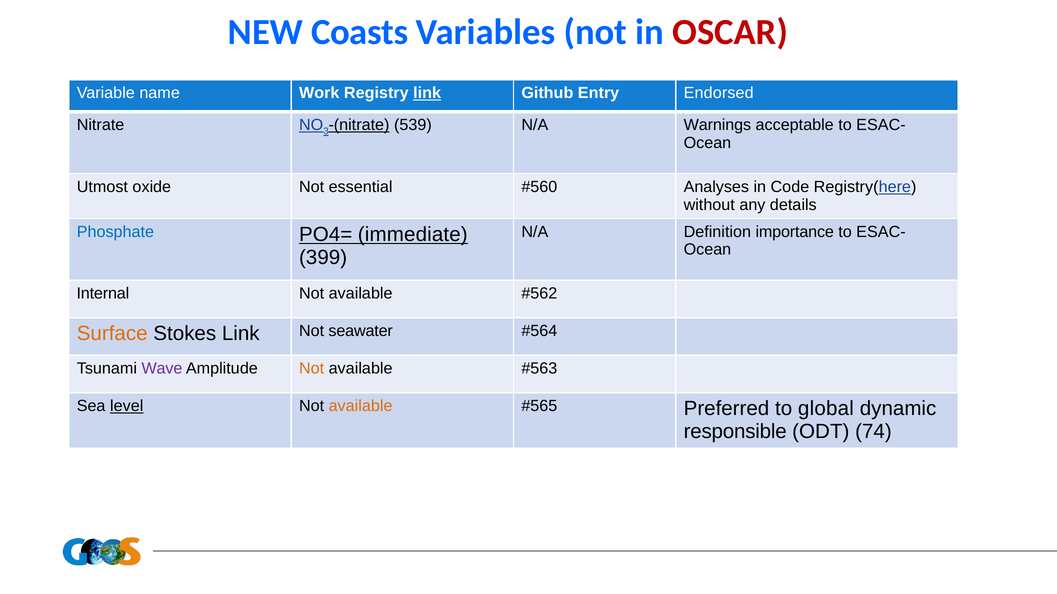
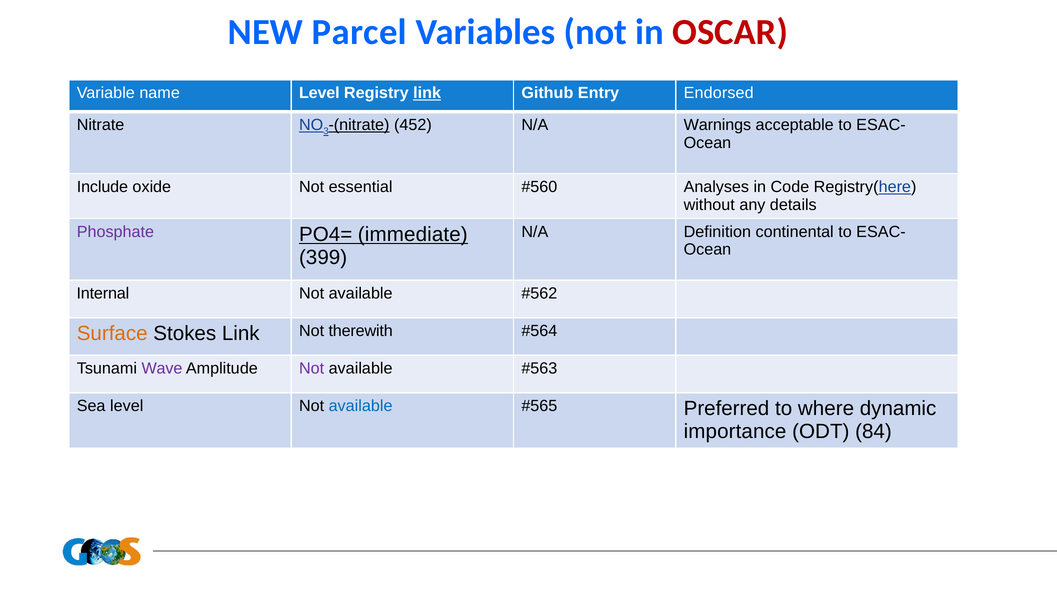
Coasts: Coasts -> Parcel (359, 32)
name Work: Work -> Level (319, 93)
539: 539 -> 452 (413, 125)
Utmost: Utmost -> Include (102, 187)
Phosphate colour: blue -> purple (115, 232)
importance: importance -> continental (795, 232)
seawater: seawater -> therewith (361, 331)
Not colour: orange -> purple (312, 369)
level underline: present -> none (127, 406)
available colour: orange -> blue (361, 406)
global: global -> where (826, 409)
responsible: responsible -> importance (735, 432)
74: 74 -> 84 (873, 432)
